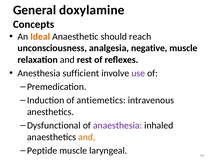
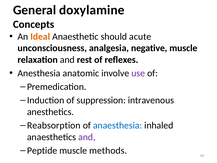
reach: reach -> acute (140, 36)
sufficient: sufficient -> anatomic (81, 73)
antiemetics: antiemetics -> suppression (101, 100)
Dysfunctional: Dysfunctional -> Reabsorption (54, 125)
anaesthesia colour: purple -> blue (118, 125)
and colour: orange -> purple (87, 137)
laryngeal: laryngeal -> methods (108, 150)
